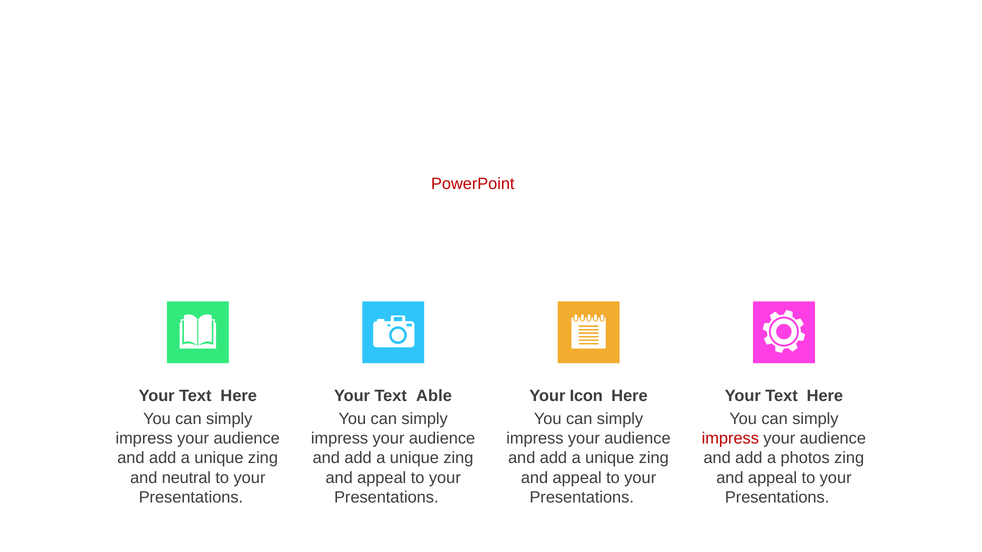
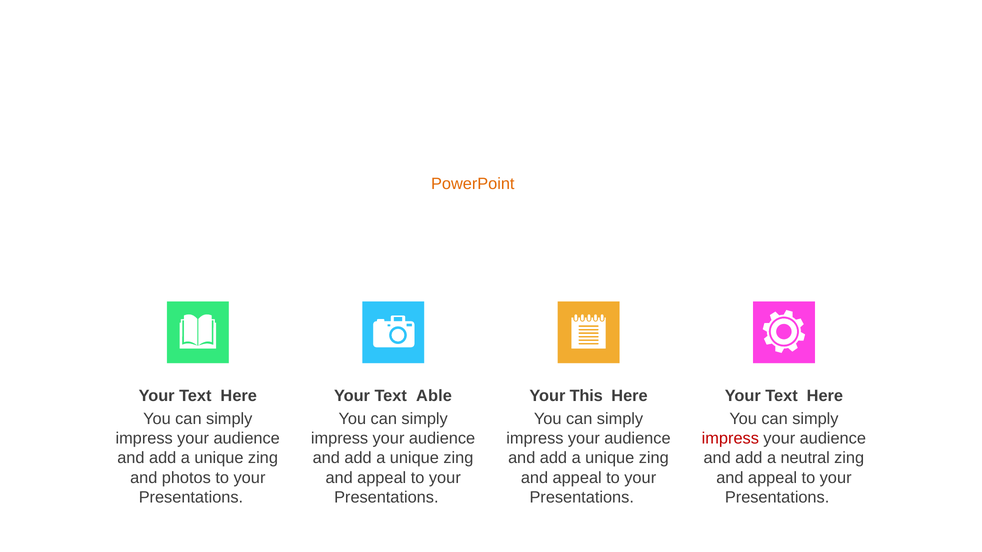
PowerPoint colour: red -> orange (473, 184)
Your Icon: Icon -> This (586, 396)
photos: photos -> neutral (805, 458)
neutral: neutral -> photos (186, 478)
